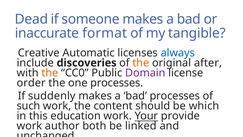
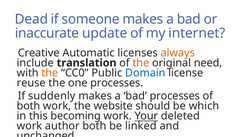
format: format -> update (105, 33)
tangible: tangible -> internet (197, 33)
always colour: blue -> orange (178, 53)
discoveries: discoveries -> translation (87, 63)
after: after -> need (208, 63)
Domain colour: purple -> blue (145, 73)
order: order -> reuse (31, 83)
such: such -> both (28, 106)
content: content -> website (113, 106)
education: education -> becoming (76, 116)
provide: provide -> deleted (180, 116)
